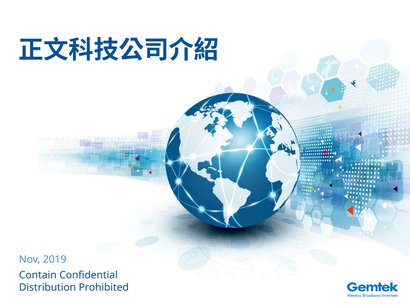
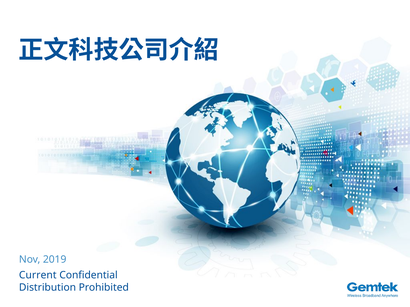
Contain: Contain -> Current (38, 276)
